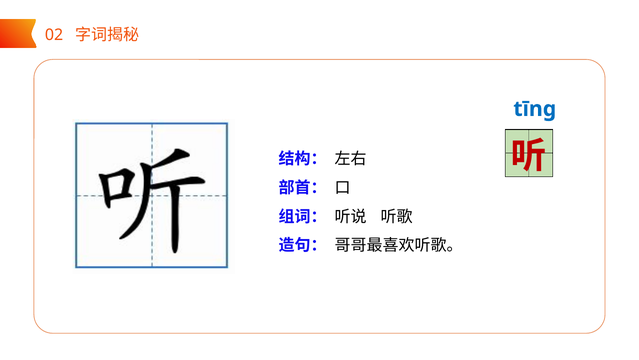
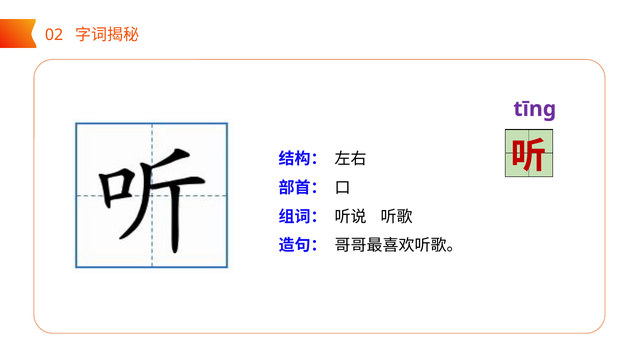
tīng colour: blue -> purple (535, 109)
